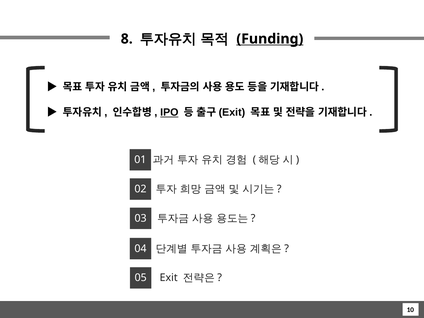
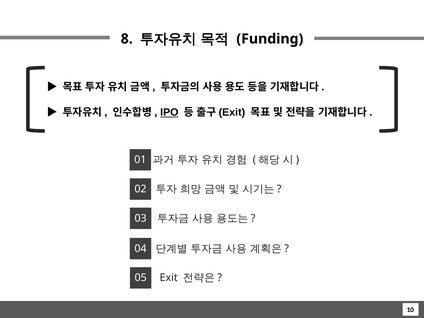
Funding underline: present -> none (270, 39)
